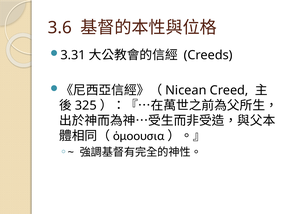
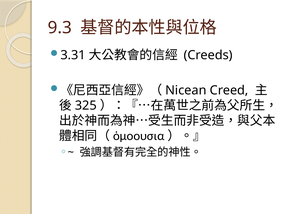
3.6: 3.6 -> 9.3 (60, 28)
